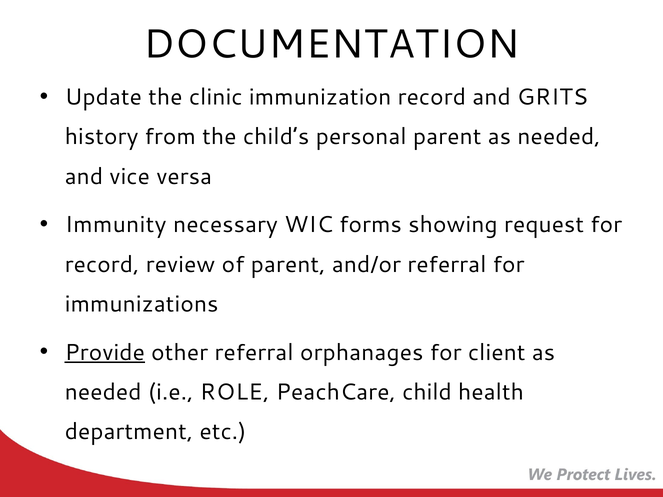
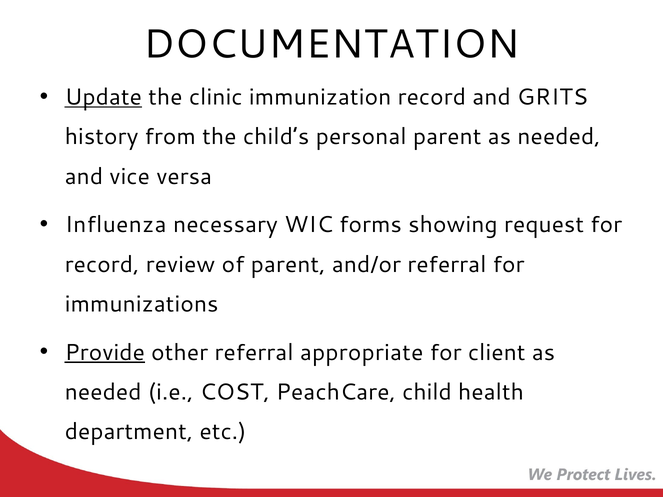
Update underline: none -> present (103, 97)
Immunity: Immunity -> Influenza (116, 225)
orphanages: orphanages -> appropriate (362, 353)
ROLE: ROLE -> COST (235, 392)
